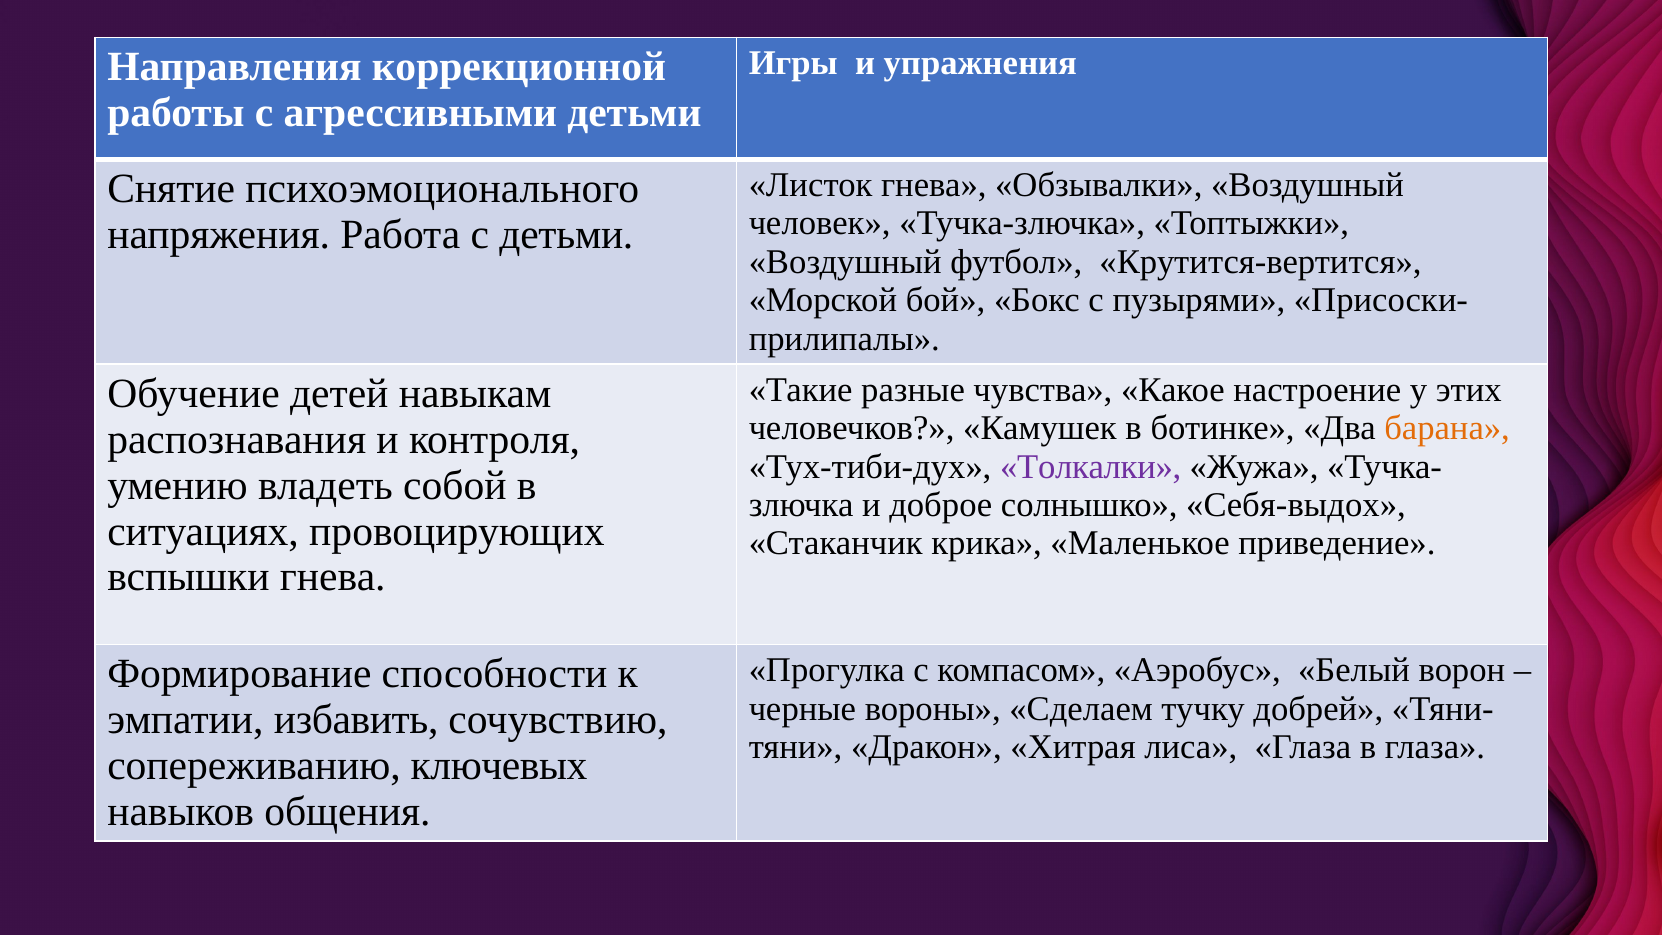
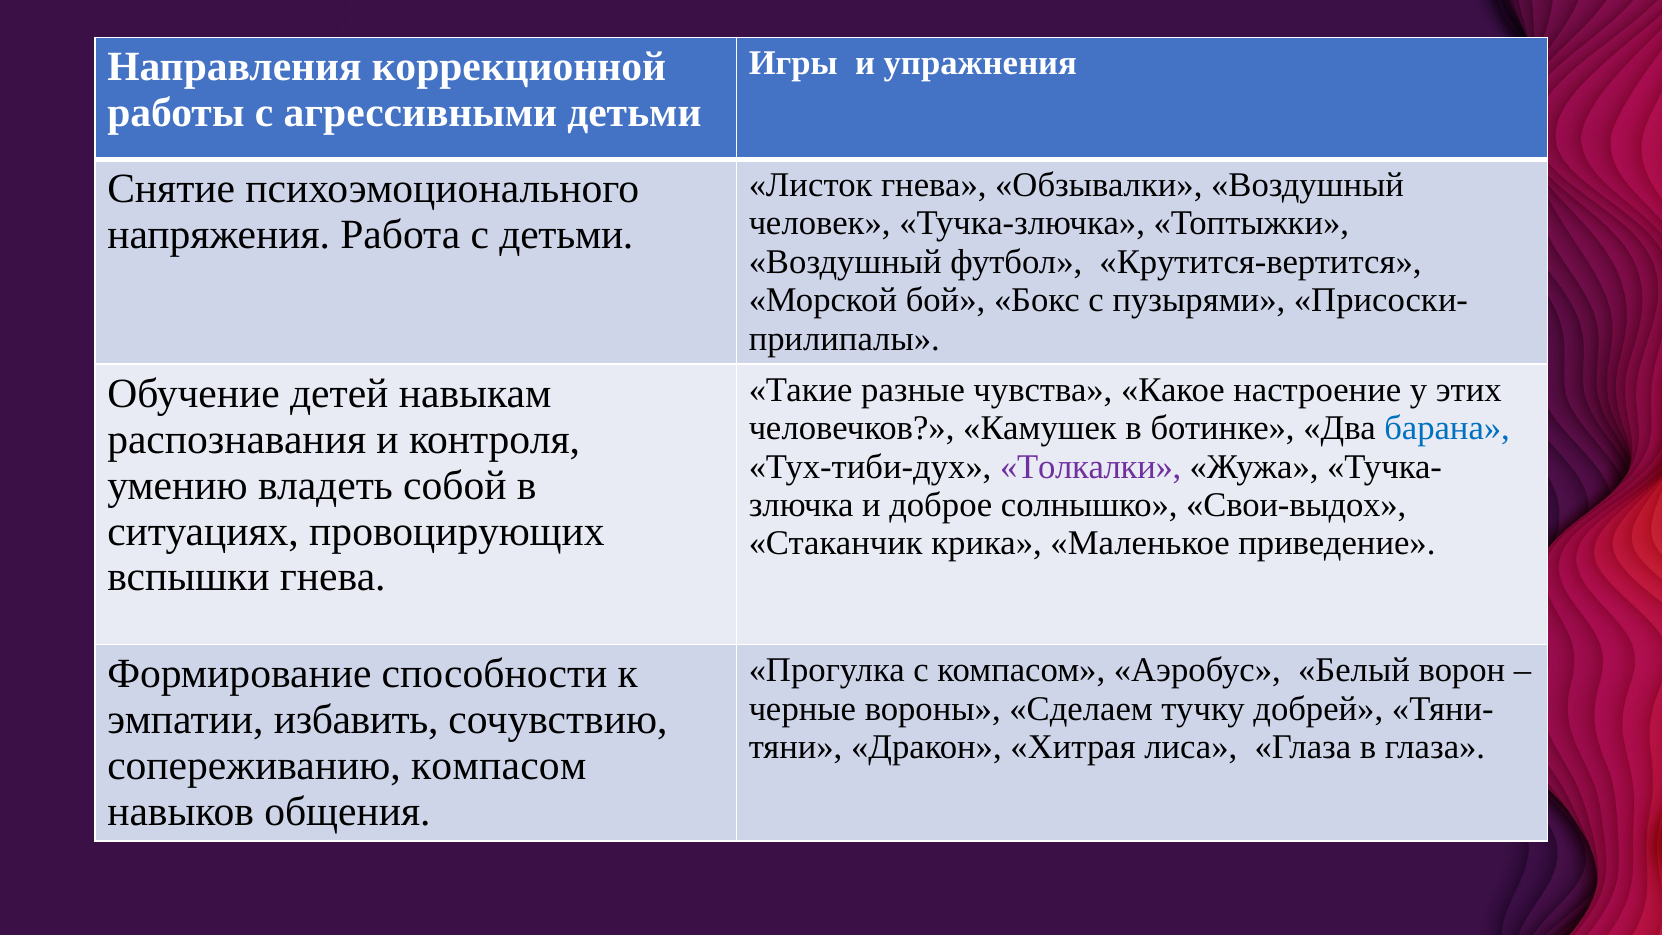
барана colour: orange -> blue (1447, 428)
Себя-выдох: Себя-выдох -> Свои-выдох (1296, 505)
сопереживанию ключевых: ключевых -> компасом (499, 766)
